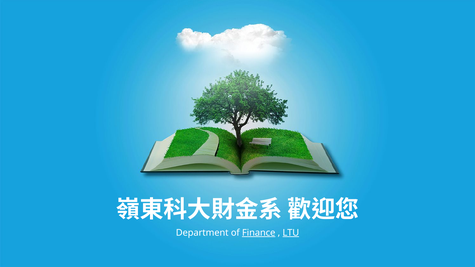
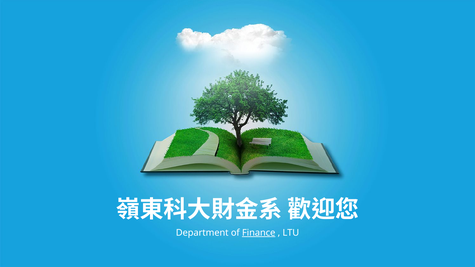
LTU underline: present -> none (291, 233)
